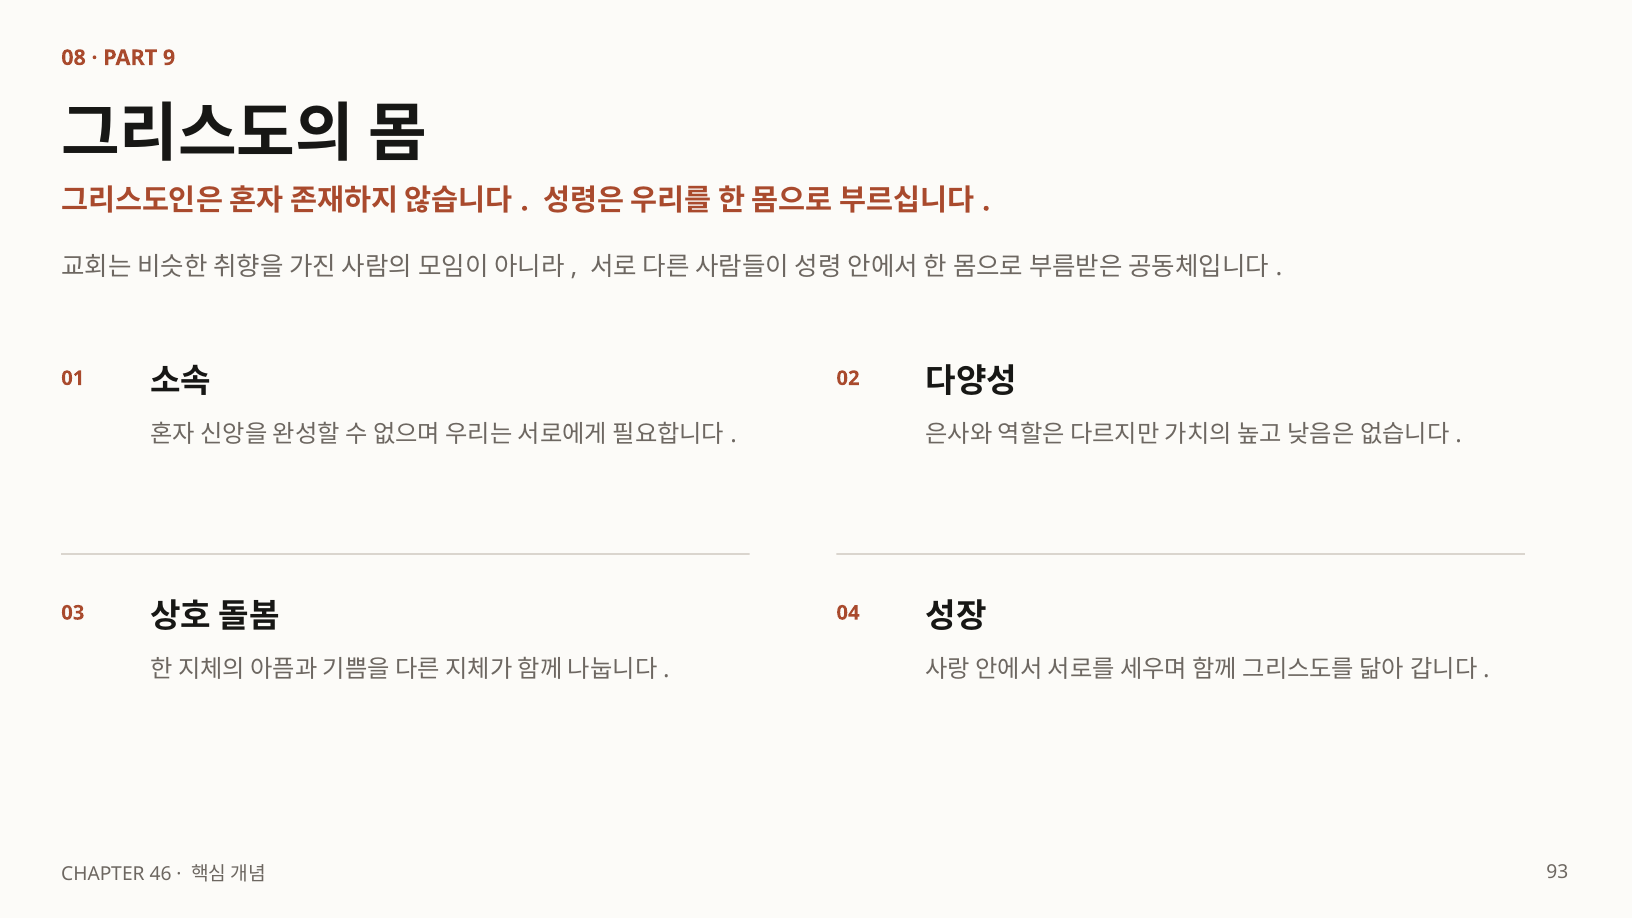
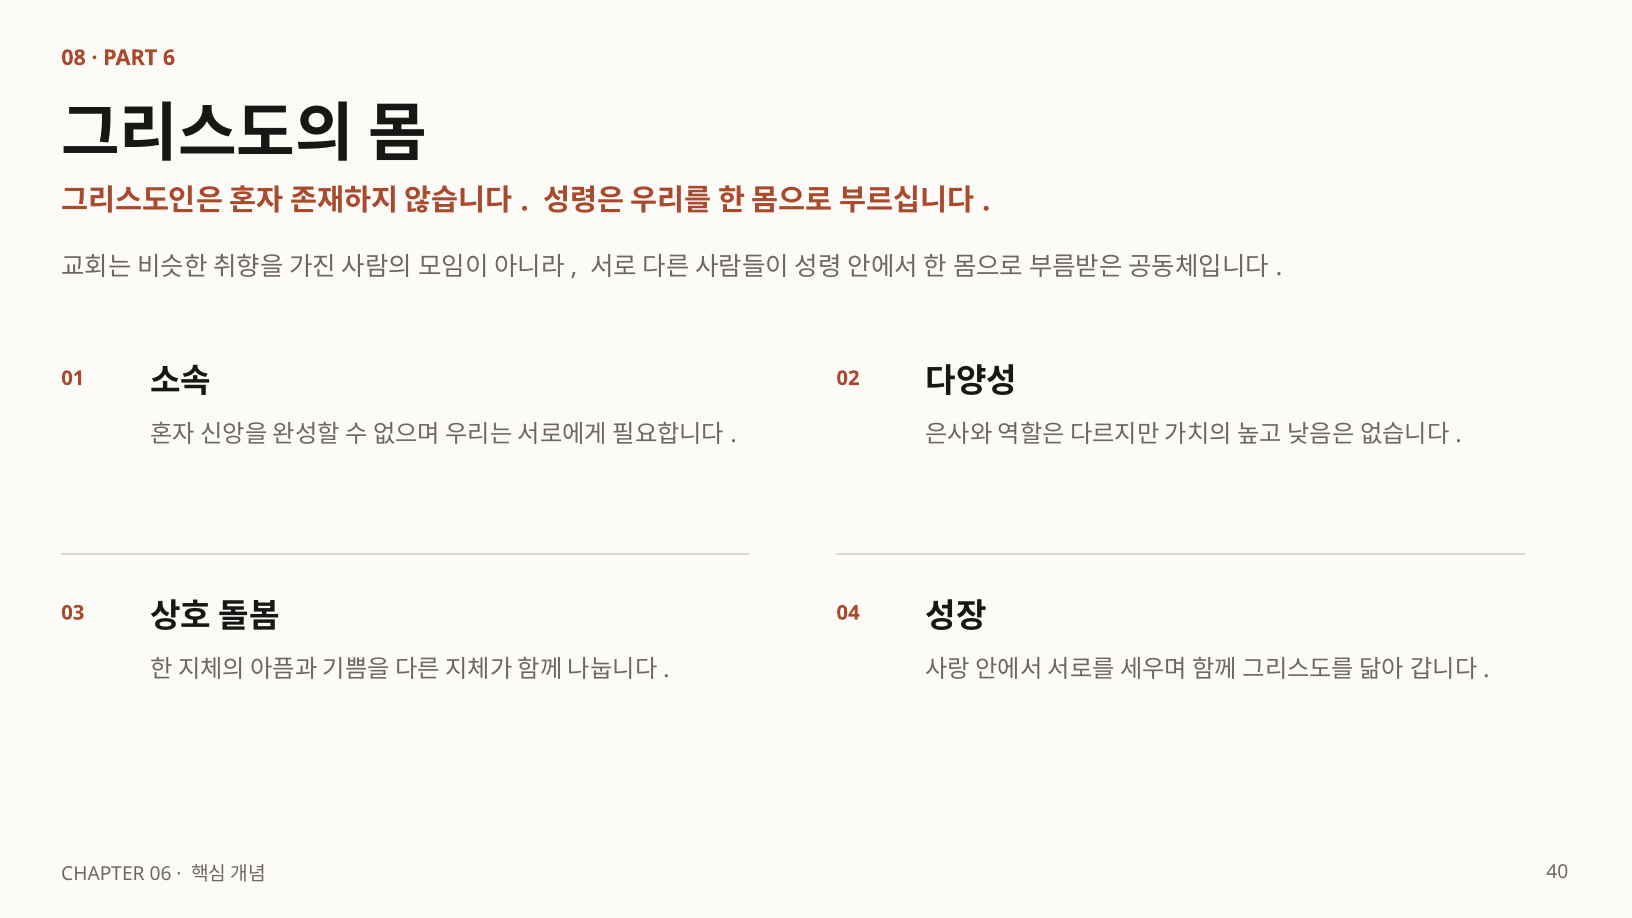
9: 9 -> 6 (169, 58)
46: 46 -> 06 (161, 875)
93: 93 -> 40 (1557, 872)
